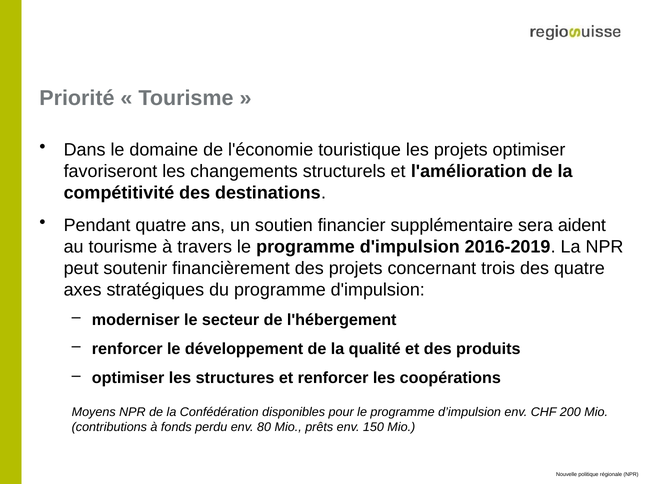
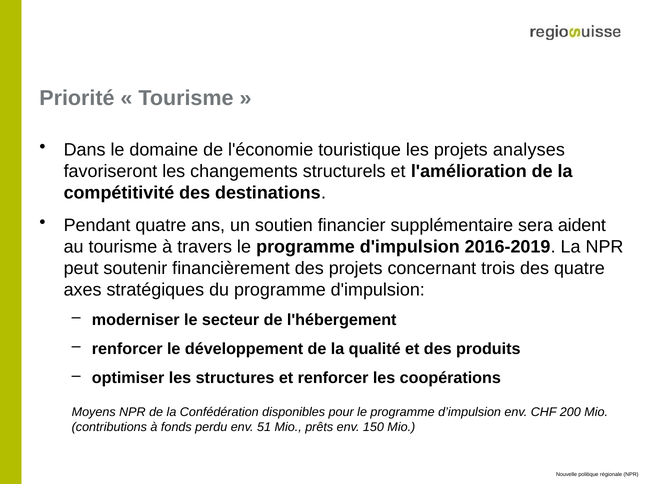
projets optimiser: optimiser -> analyses (529, 150)
80: 80 -> 51 (264, 427)
